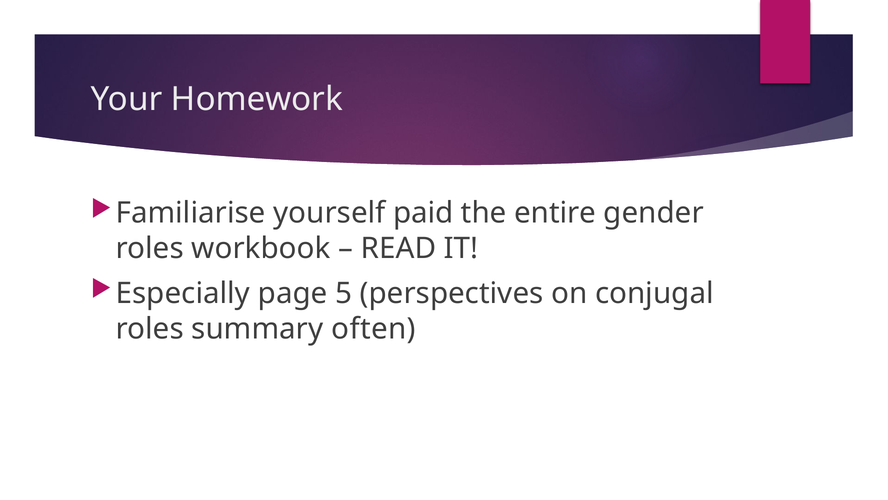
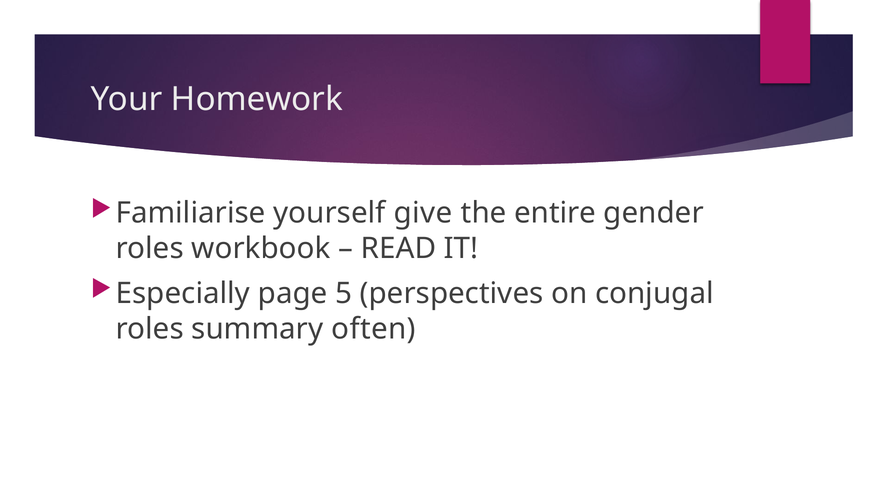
paid: paid -> give (423, 213)
